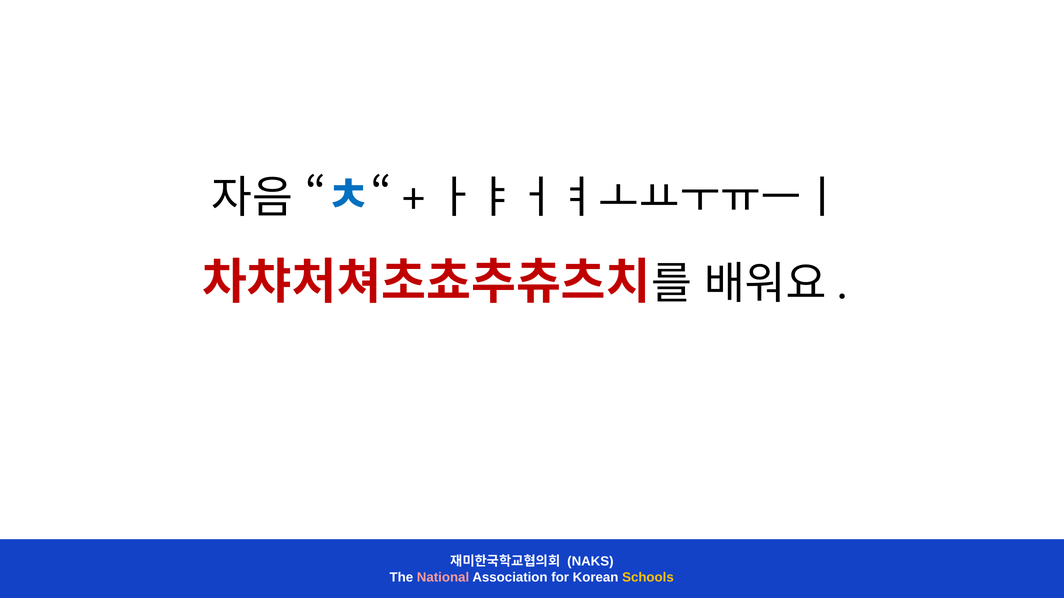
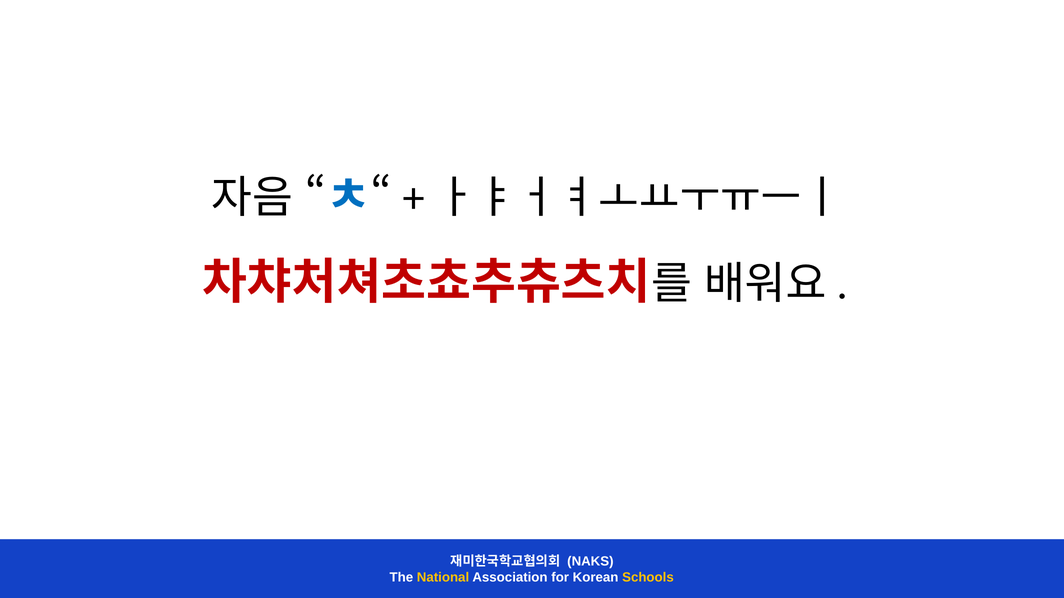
National colour: pink -> yellow (443, 578)
